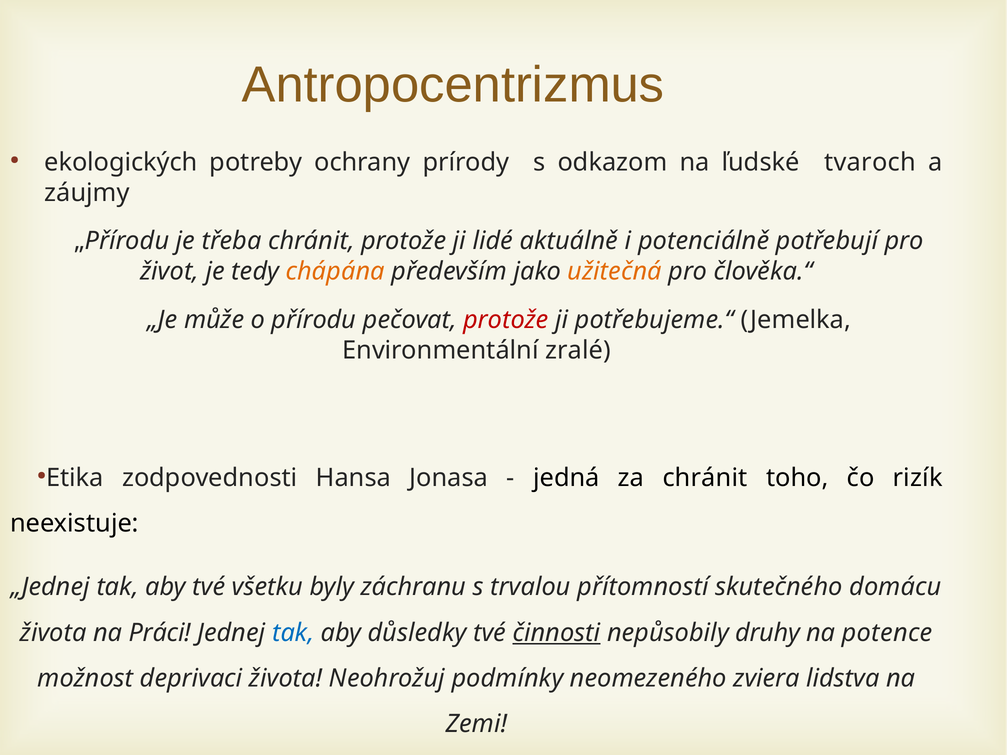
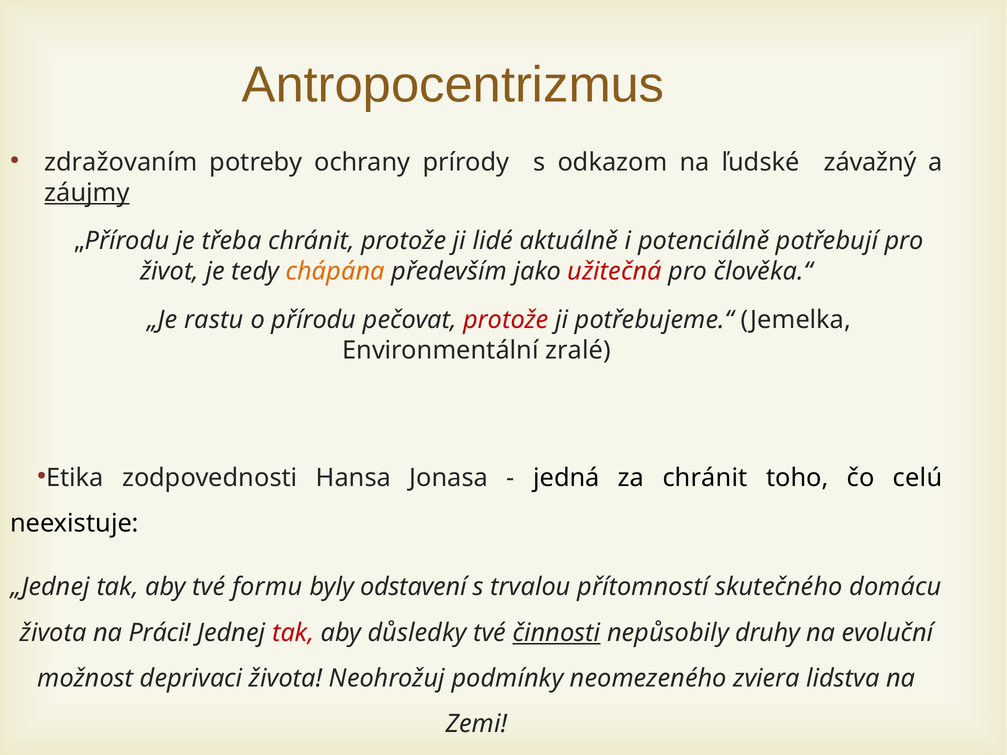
ekologických: ekologických -> zdražovaním (121, 162)
tvaroch: tvaroch -> závažný (870, 162)
záujmy underline: none -> present (87, 193)
užitečná colour: orange -> red (615, 272)
může: může -> rastu (214, 320)
rizík: rizík -> celú (918, 478)
všetku: všetku -> formu (267, 587)
záchranu: záchranu -> odstavení (413, 587)
tak colour: blue -> red (293, 633)
potence: potence -> evoluční (887, 633)
